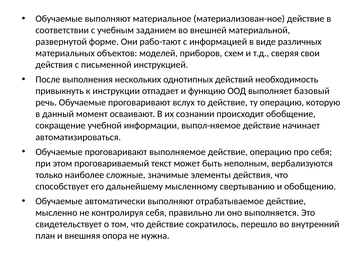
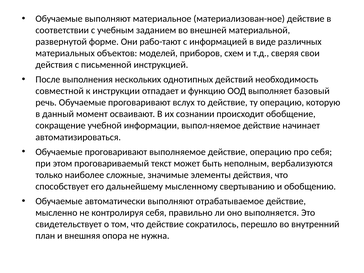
привыкнуть: привыкнуть -> совместной (60, 91)
